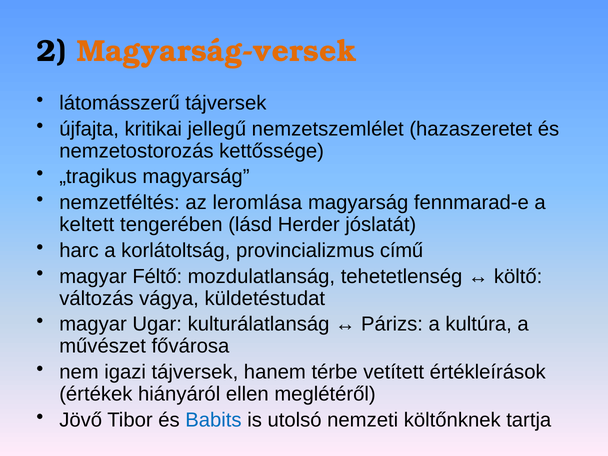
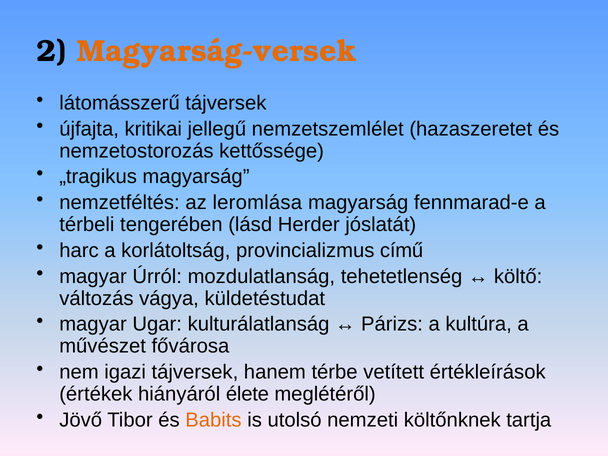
keltett: keltett -> térbeli (87, 225)
Féltő: Féltő -> Úrról (157, 276)
ellen: ellen -> élete (247, 394)
Babits colour: blue -> orange (213, 420)
